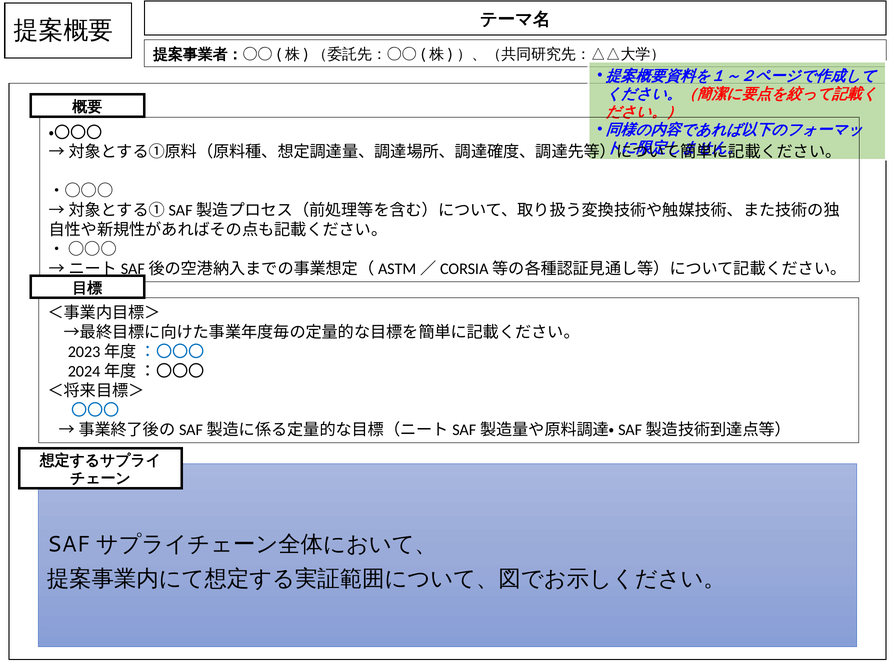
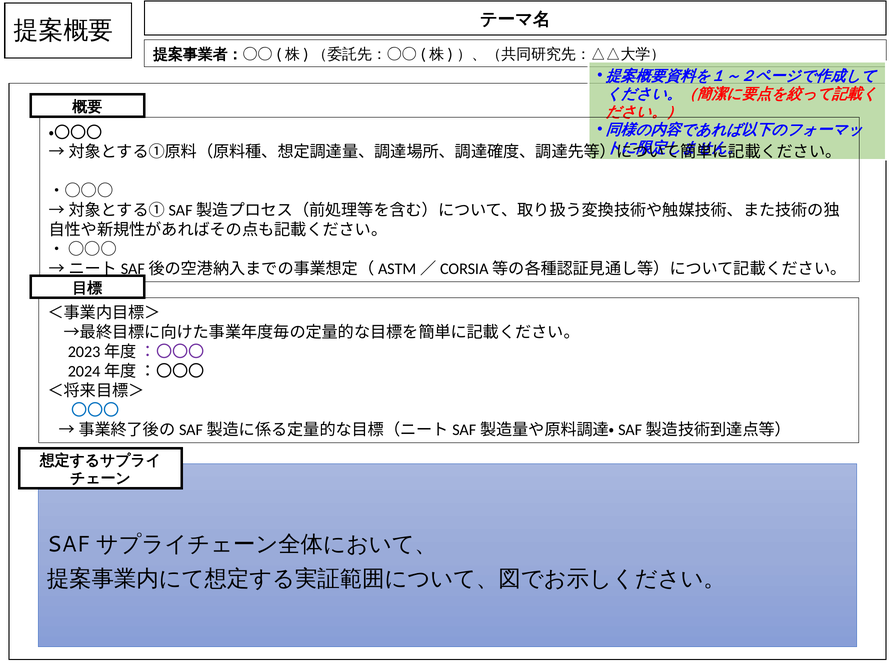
：〇〇〇 colour: blue -> purple (172, 352)
